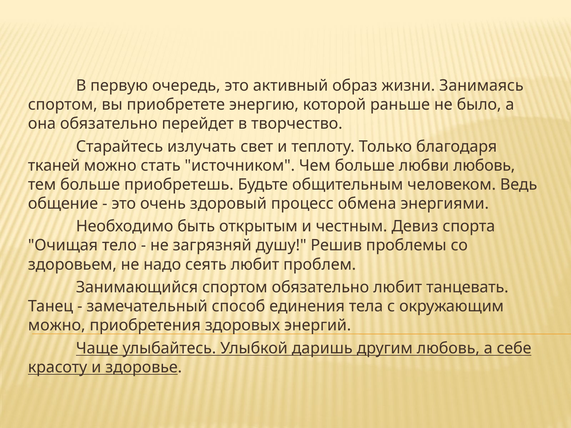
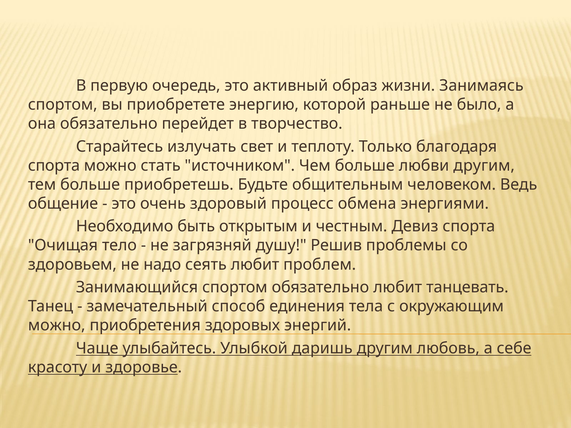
тканей: тканей -> спорта (54, 166)
любви любовь: любовь -> другим (484, 166)
